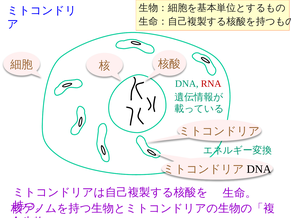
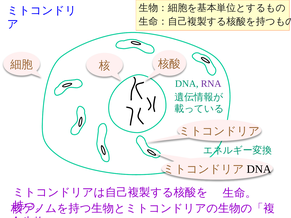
RNA colour: red -> purple (211, 84)
